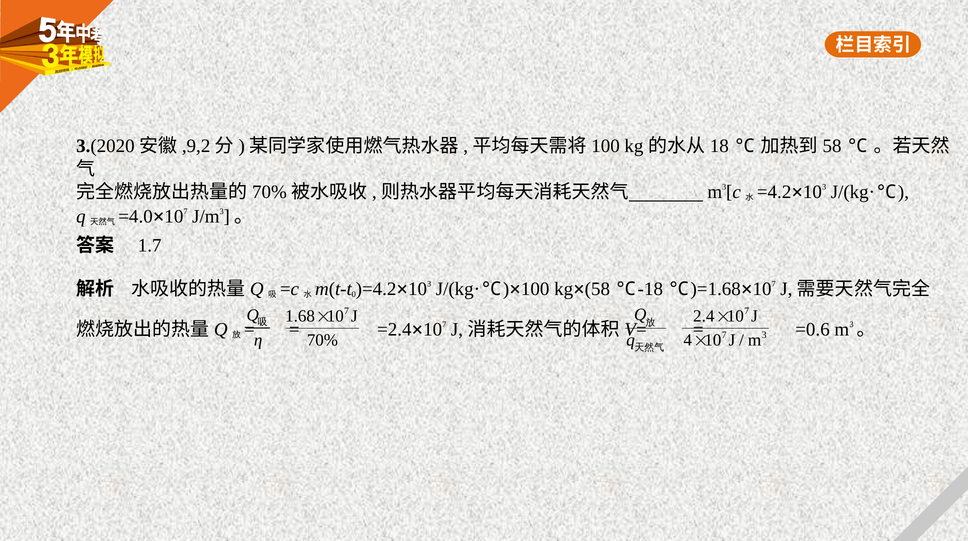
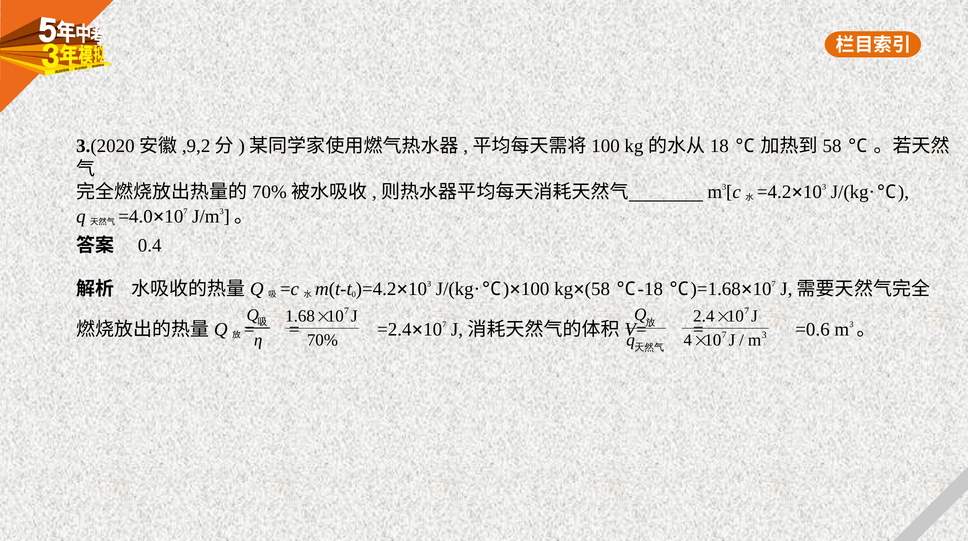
1.7: 1.7 -> 0.4 (150, 246)
